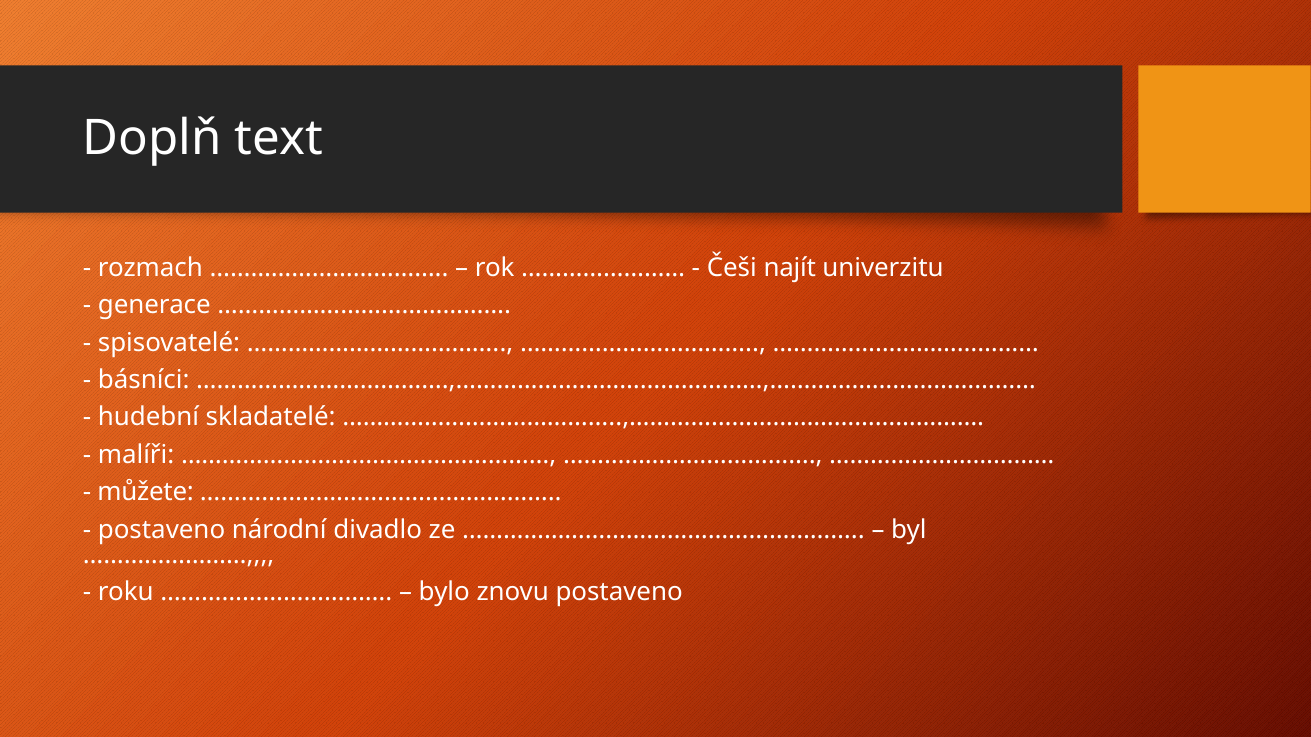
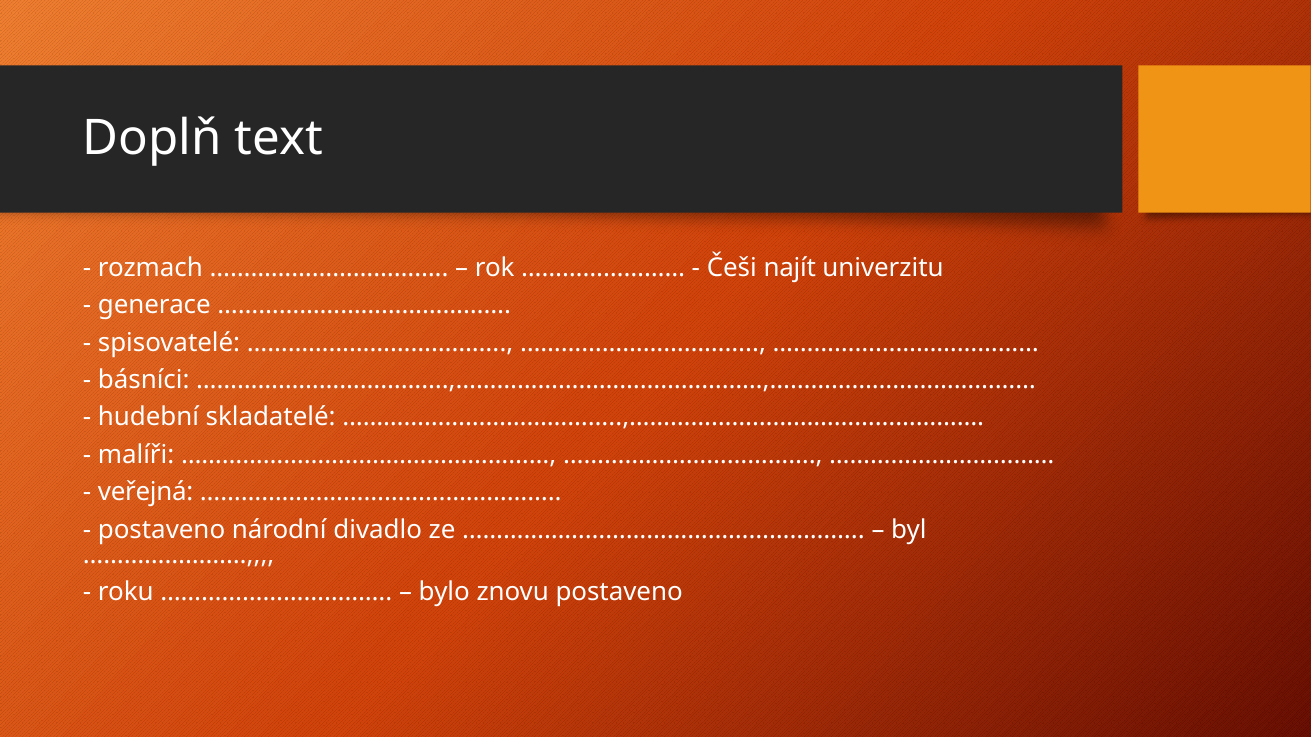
můžete: můžete -> veřejná (146, 493)
